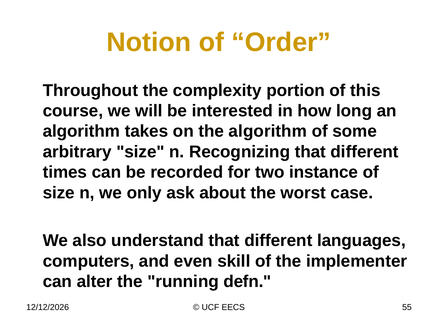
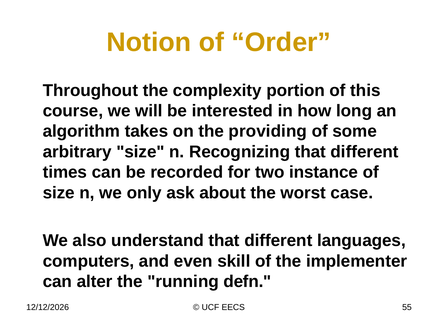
the algorithm: algorithm -> providing (268, 131)
